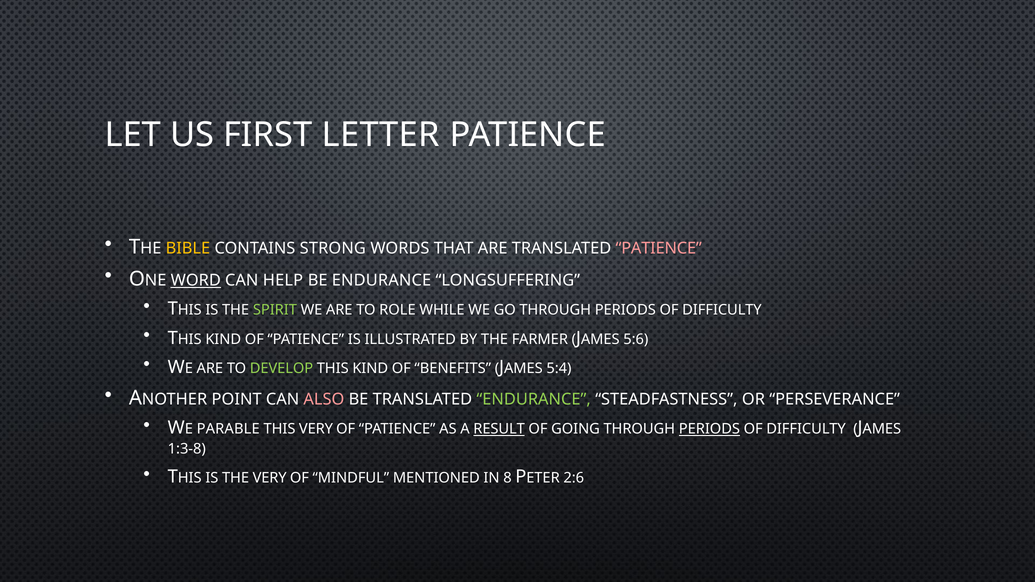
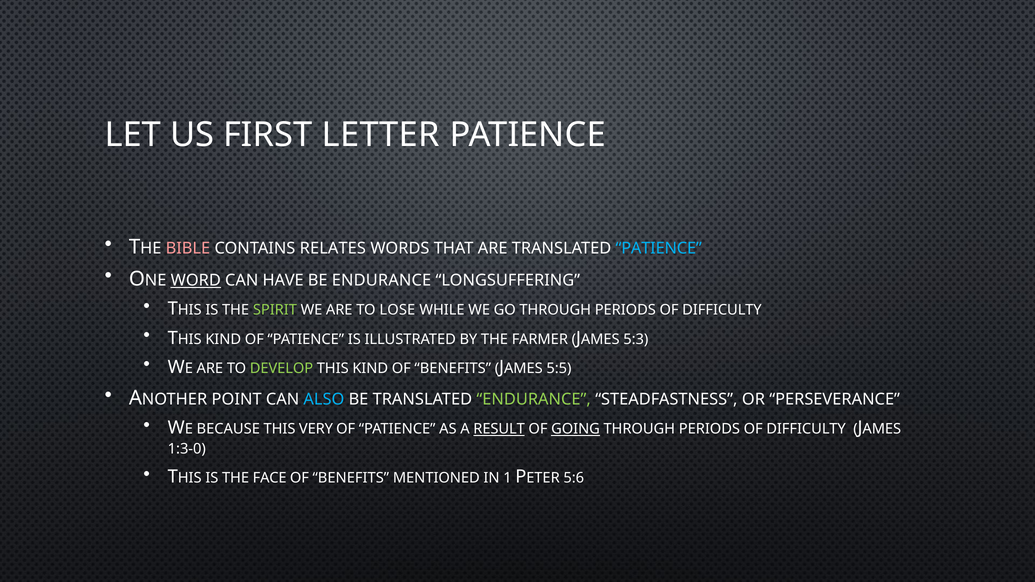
BIBLE colour: yellow -> pink (188, 249)
STRONG: STRONG -> RELATES (333, 249)
PATIENCE colour: pink -> light blue (659, 249)
HELP: HELP -> HAVE (283, 280)
ROLE: ROLE -> LOSE (397, 310)
5:6: 5:6 -> 5:3 (636, 339)
5:4: 5:4 -> 5:5 (559, 368)
ALSO colour: pink -> light blue (324, 399)
PARABLE: PARABLE -> BECAUSE (228, 429)
GOING underline: none -> present (576, 429)
PERIODS underline: present -> none (709, 429)
1:3-8: 1:3-8 -> 1:3-0 (187, 449)
THE VERY: VERY -> FACE (270, 478)
MINDFUL: MINDFUL -> BENEFITS (351, 478)
8: 8 -> 1 (507, 478)
2:6: 2:6 -> 5:6 (574, 478)
